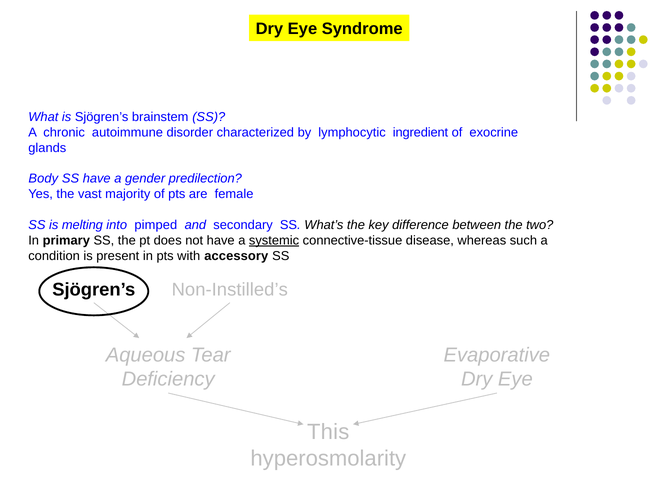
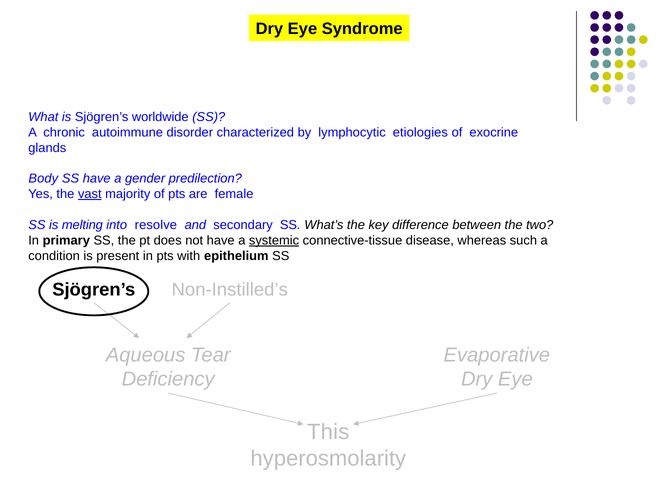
brainstem: brainstem -> worldwide (160, 117)
ingredient: ingredient -> etiologies (420, 132)
vast underline: none -> present (90, 194)
pimped: pimped -> resolve (156, 225)
accessory: accessory -> epithelium (236, 256)
